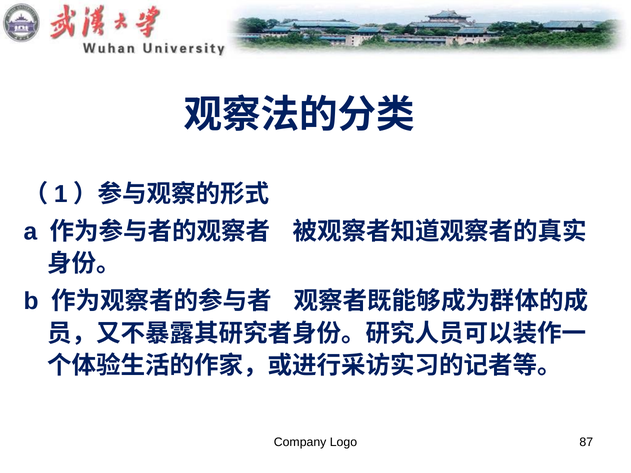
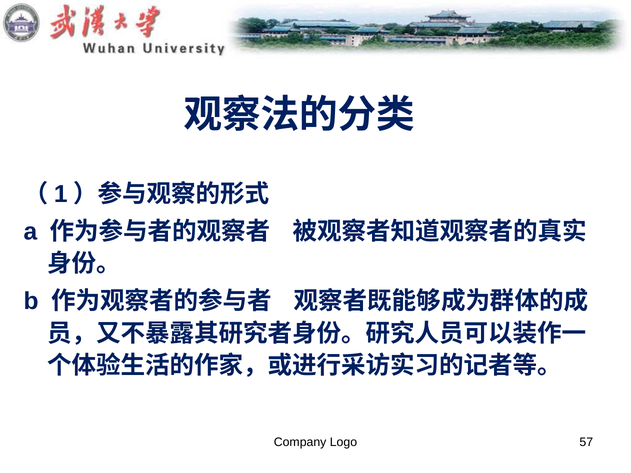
87: 87 -> 57 (586, 442)
